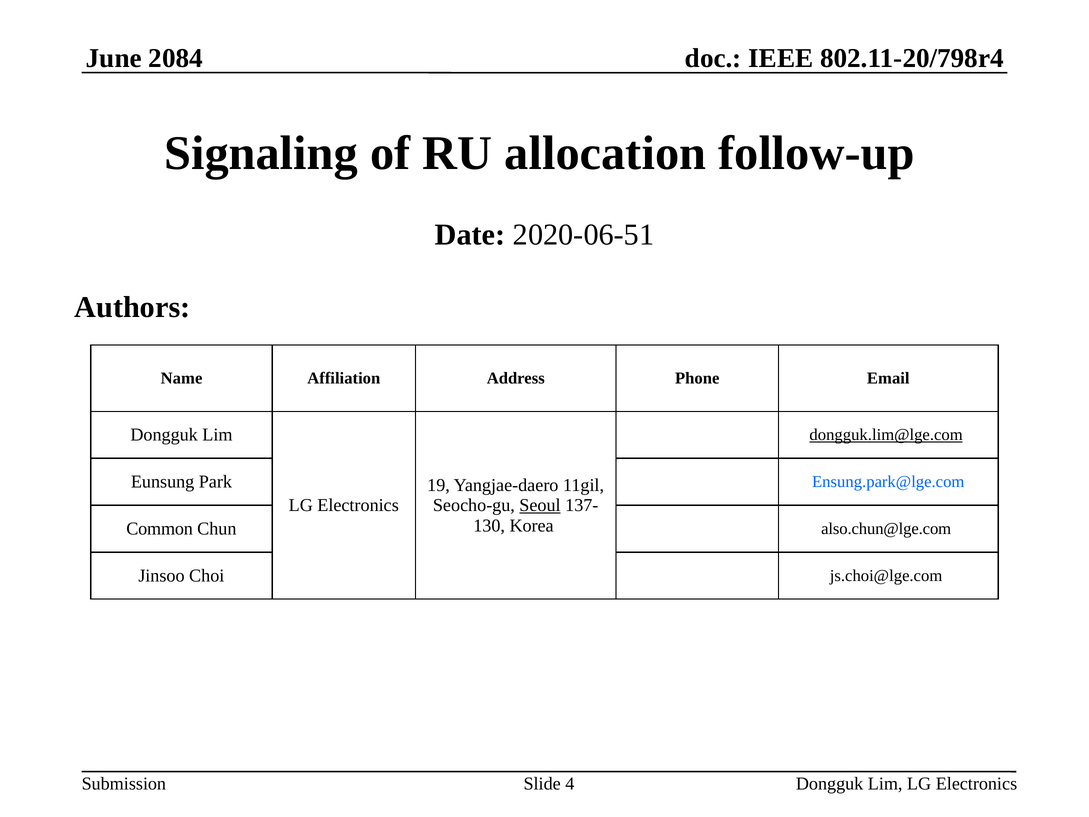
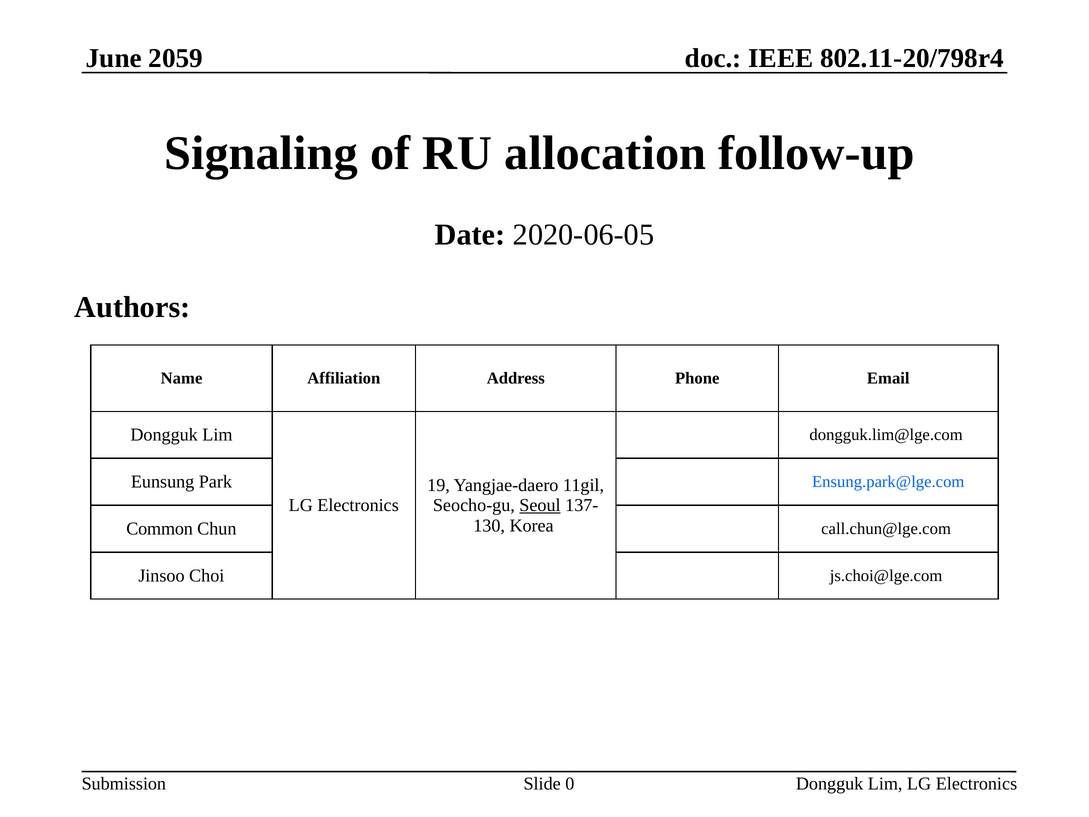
2084: 2084 -> 2059 (176, 58)
2020-06-51: 2020-06-51 -> 2020-06-05 (584, 234)
dongguk.lim@lge.com underline: present -> none (886, 435)
also.chun@lge.com: also.chun@lge.com -> call.chun@lge.com (886, 529)
4: 4 -> 0 (570, 783)
